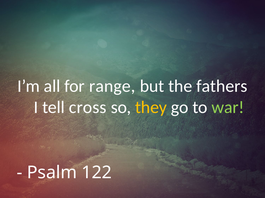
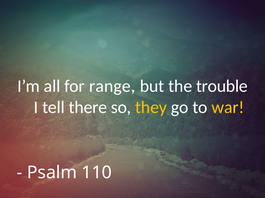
fathers: fathers -> trouble (222, 86)
cross: cross -> there (88, 108)
war colour: light green -> yellow (228, 108)
122: 122 -> 110 (97, 173)
